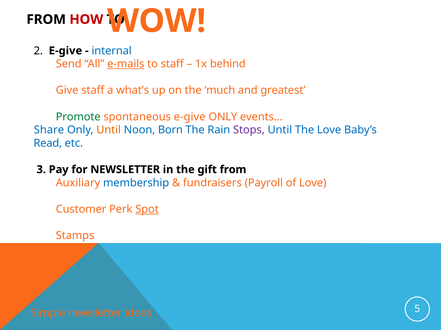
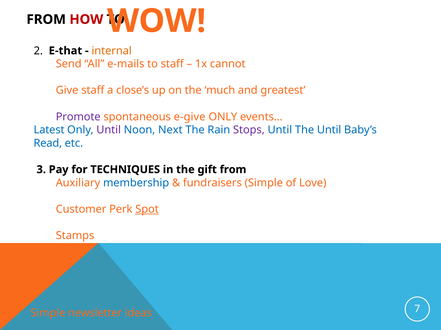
2 E-give: E-give -> E-that (65, 51)
internal colour: blue -> orange (112, 51)
e-mails underline: present -> none (126, 64)
behind: behind -> cannot (228, 64)
what’s: what’s -> close’s (133, 91)
Promote colour: green -> purple (78, 117)
Share: Share -> Latest (49, 130)
Until colour: orange -> purple (109, 130)
Born: Born -> Next (170, 130)
The Love: Love -> Until (329, 130)
for NEWSLETTER: NEWSLETTER -> TECHNIQUES (125, 170)
fundraisers Payroll: Payroll -> Simple (264, 183)
5: 5 -> 7 (417, 310)
